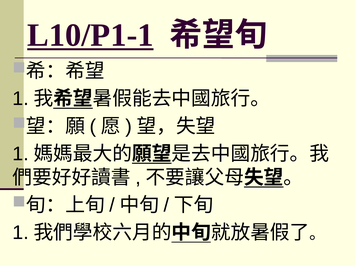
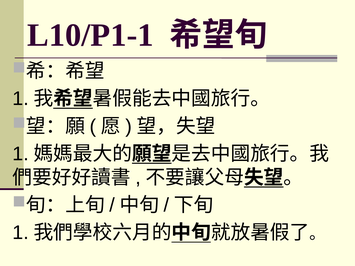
L10/P1-1 underline: present -> none (90, 35)
